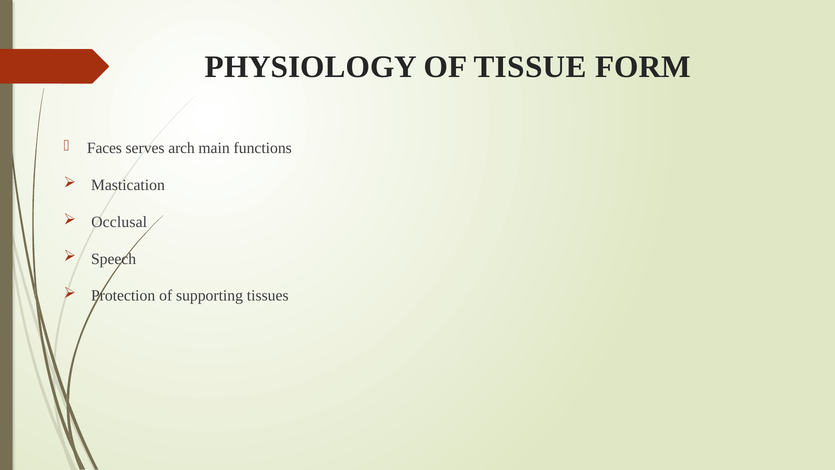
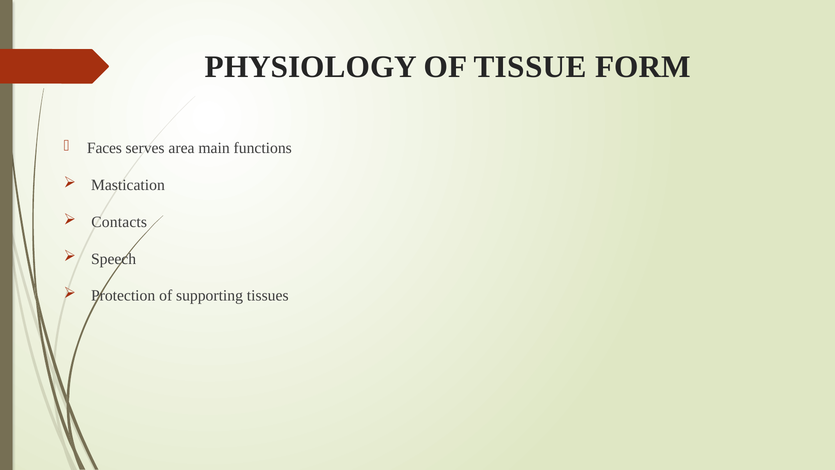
arch: arch -> area (182, 148)
Occlusal: Occlusal -> Contacts (119, 222)
